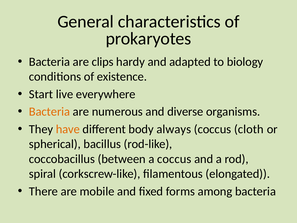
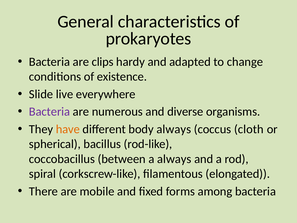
biology: biology -> change (245, 62)
Start: Start -> Slide (41, 94)
Bacteria colour: orange -> purple (50, 112)
a coccus: coccus -> always (174, 159)
